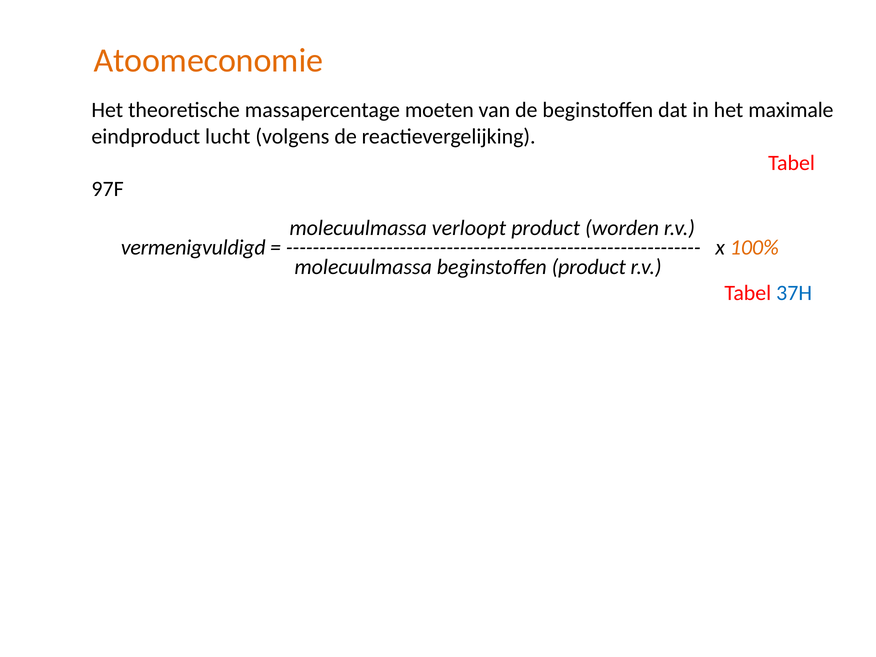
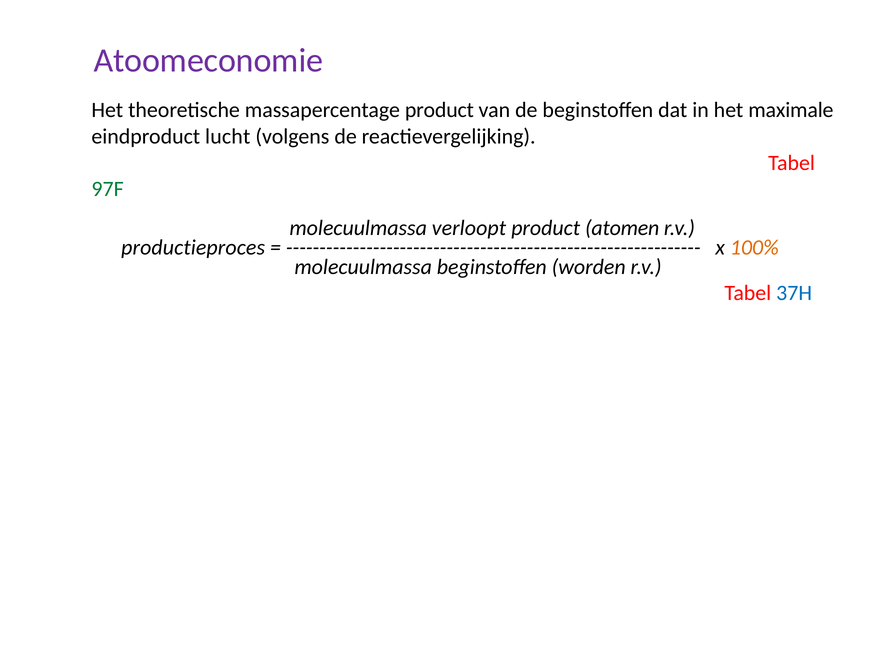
Atoomeconomie colour: orange -> purple (208, 60)
massapercentage moeten: moeten -> product (439, 110)
97F colour: black -> green (108, 189)
worden: worden -> atomen (622, 228)
vermenigvuldigd: vermenigvuldigd -> productieproces (193, 247)
beginstoffen product: product -> worden (589, 267)
